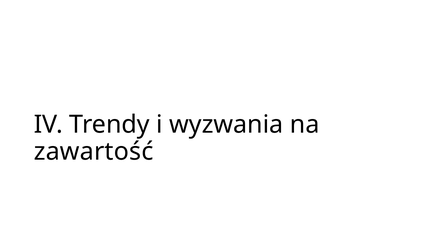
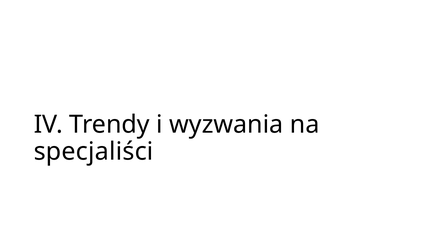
zawartość: zawartość -> specjaliści (94, 152)
